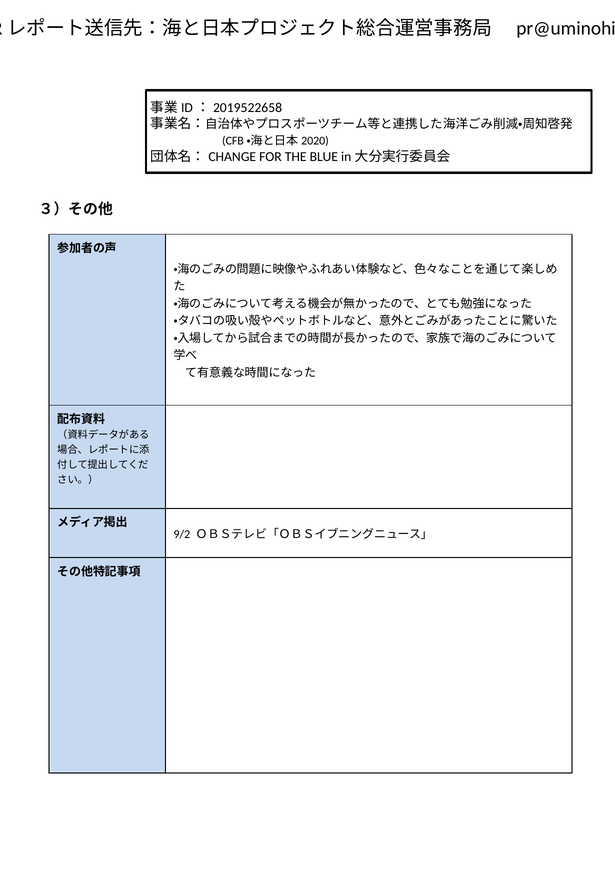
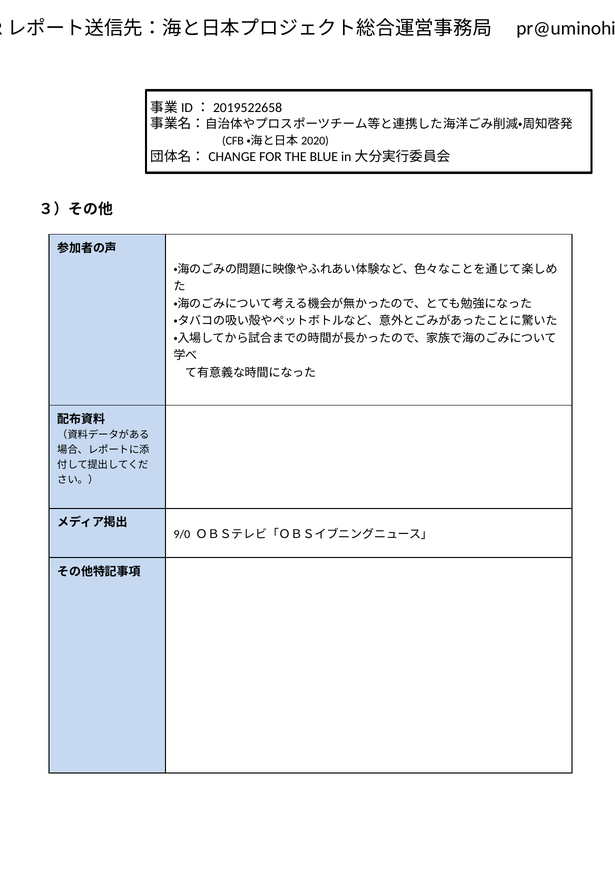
9/2: 9/2 -> 9/0 (182, 535)
